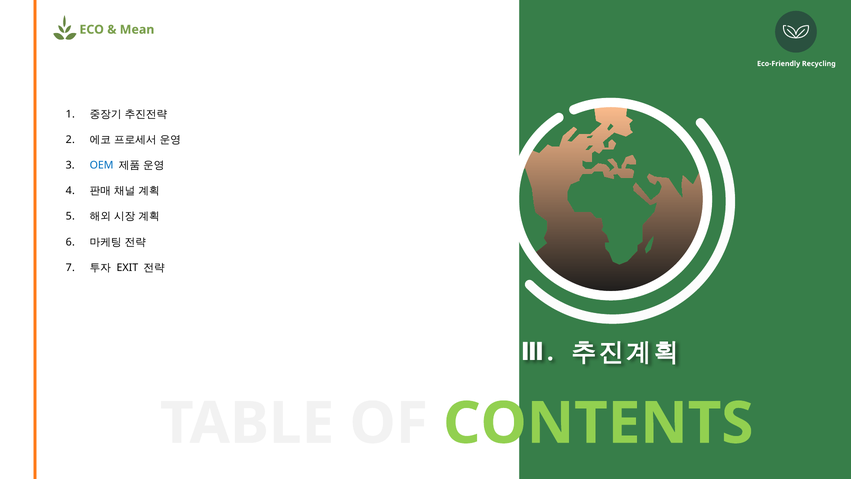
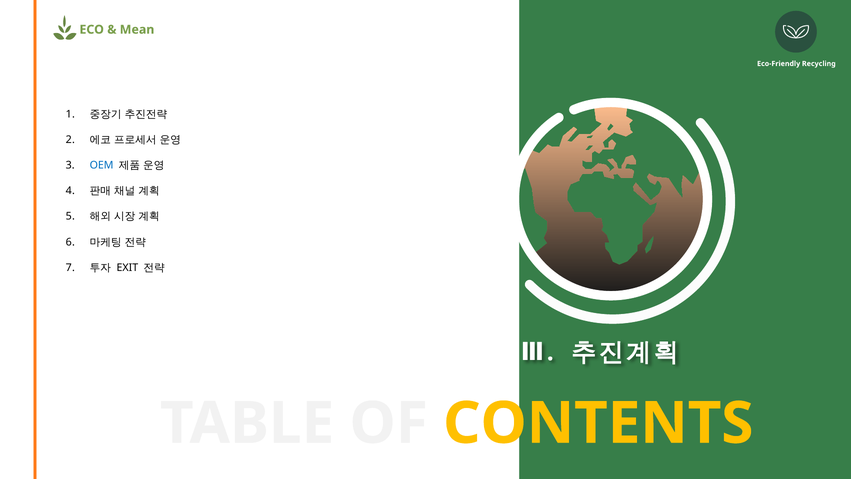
CONTENTS colour: light green -> yellow (598, 423)
